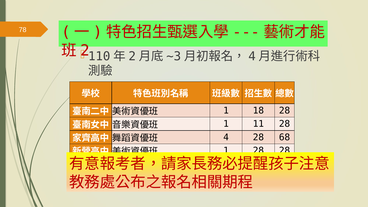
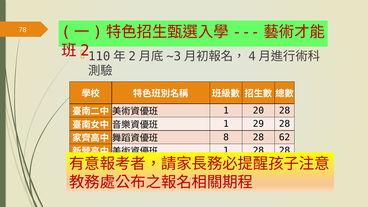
18: 18 -> 20 (258, 111)
11: 11 -> 29 (258, 124)
4: 4 -> 8 (226, 137)
68: 68 -> 62 (285, 137)
